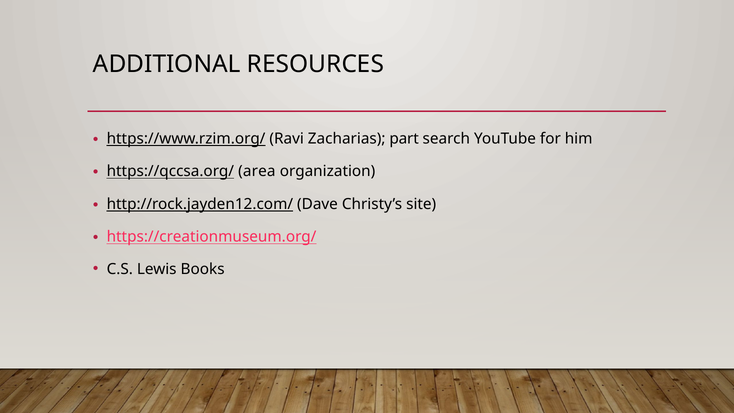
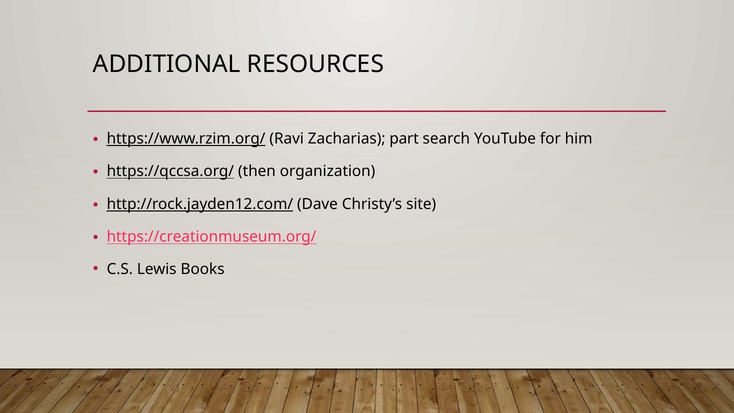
area: area -> then (257, 171)
